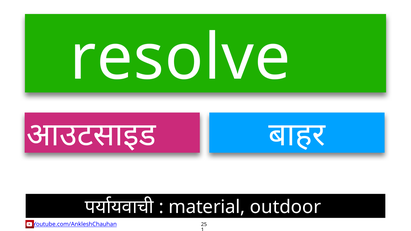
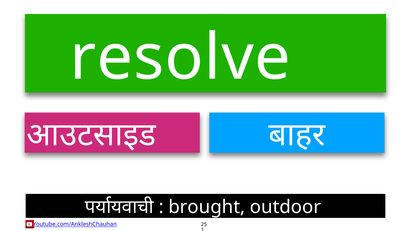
material: material -> brought (207, 207)
